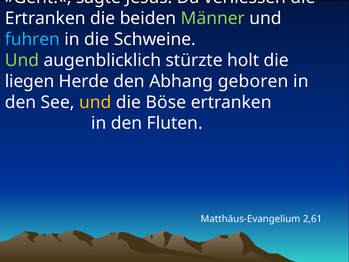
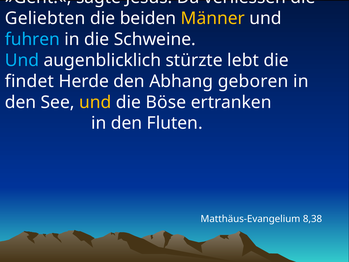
Ertranken: Ertranken -> Geliebten (45, 18)
Männer colour: light green -> yellow (213, 18)
Und colour: light green -> light blue (22, 60)
holt: holt -> lebt (243, 60)
liegen: liegen -> findet (29, 81)
2,61: 2,61 -> 8,38 (312, 219)
